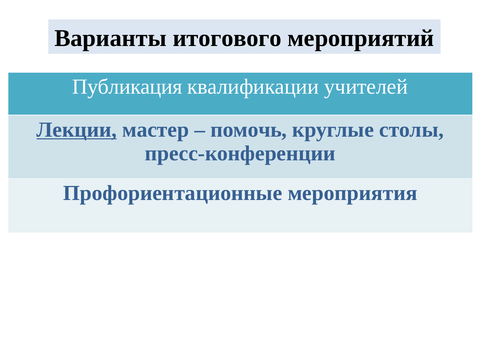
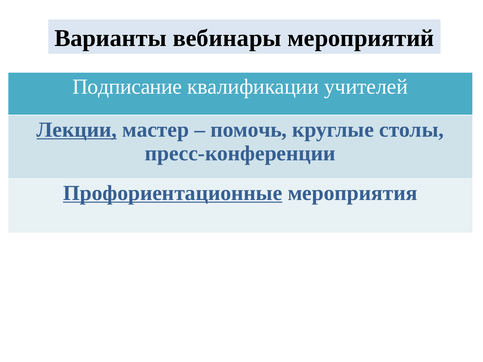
итогового: итогового -> вебинары (227, 38)
Публикация: Публикация -> Подписание (127, 87)
Профориентационные underline: none -> present (173, 193)
